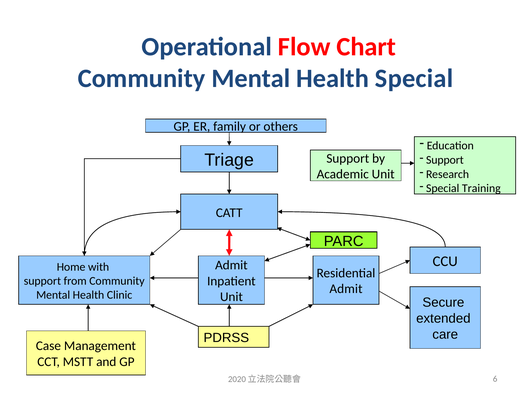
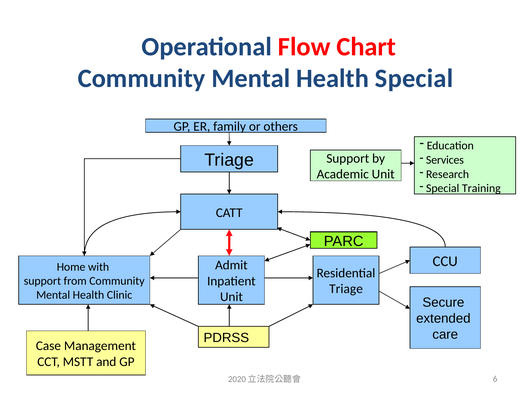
Support: Support -> Services (445, 160)
Admit: Admit -> Triage (346, 289)
